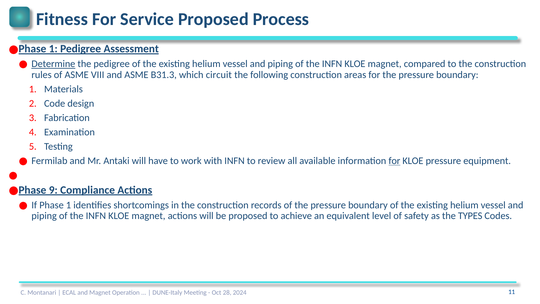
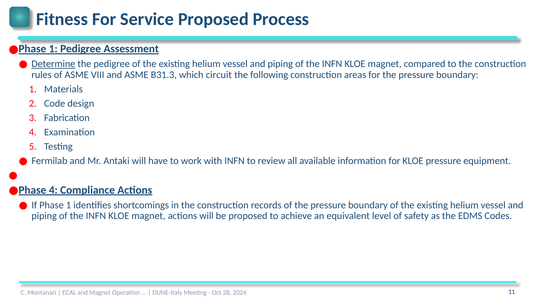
for underline: present -> none (394, 161)
9: 9 -> 4 (53, 190)
TYPES: TYPES -> EDMS (470, 216)
